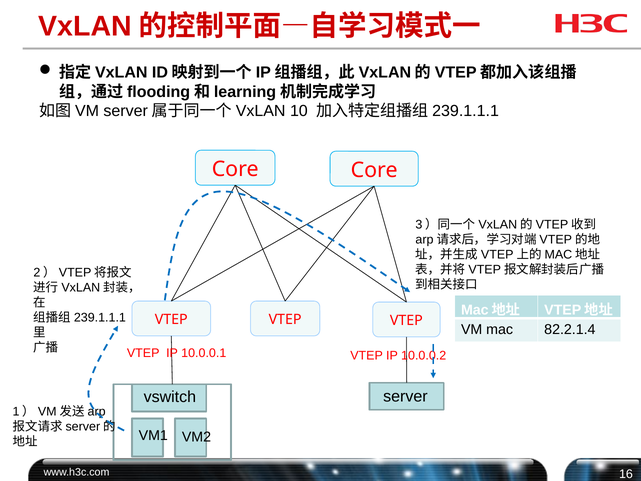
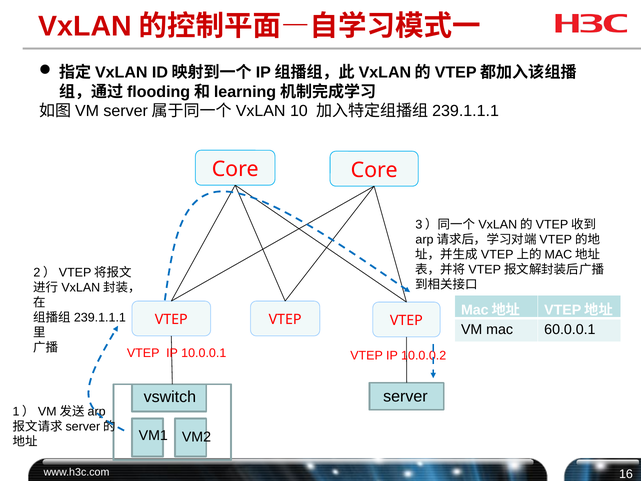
82.2.1.4: 82.2.1.4 -> 60.0.0.1 (570, 330)
